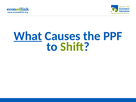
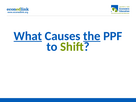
the underline: none -> present (92, 36)
